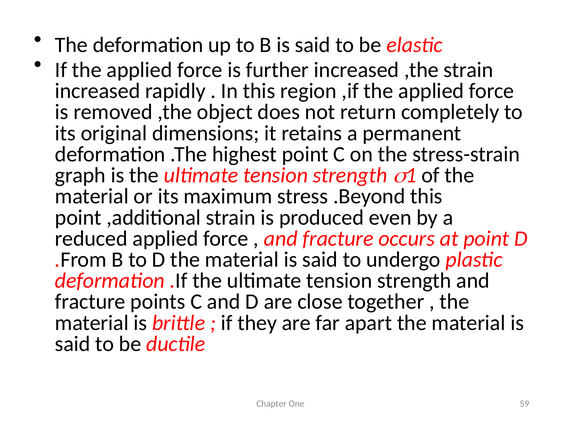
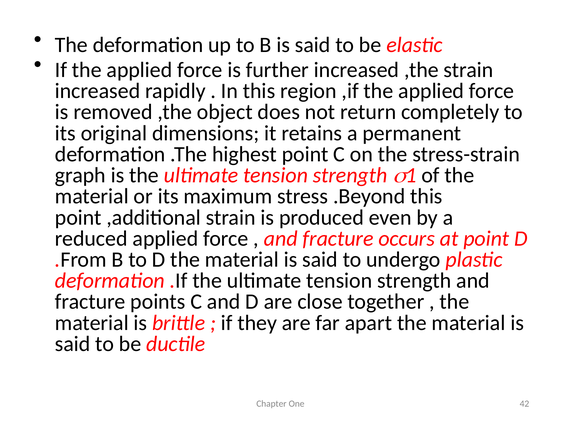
59: 59 -> 42 (524, 403)
